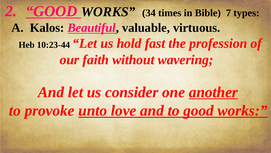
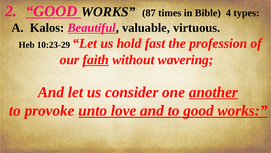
34: 34 -> 87 (149, 13)
7: 7 -> 4 (228, 13)
10:23-44: 10:23-44 -> 10:23-29 (53, 45)
faith underline: none -> present (96, 60)
